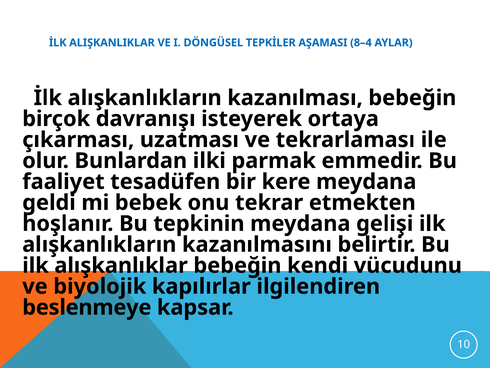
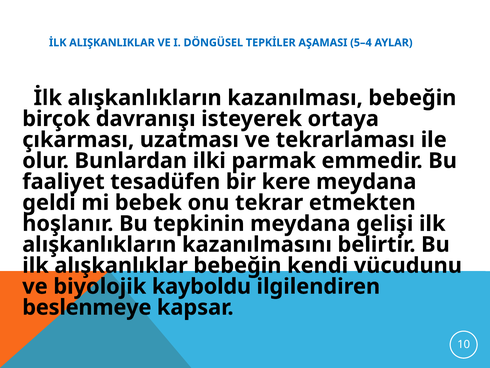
8–4: 8–4 -> 5–4 (361, 43)
kapılırlar: kapılırlar -> kayboldu (201, 286)
